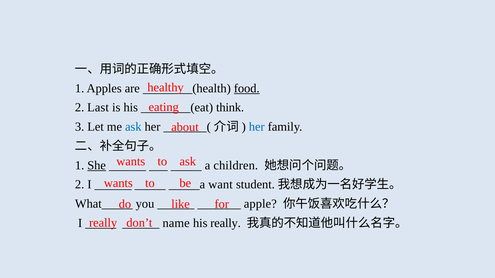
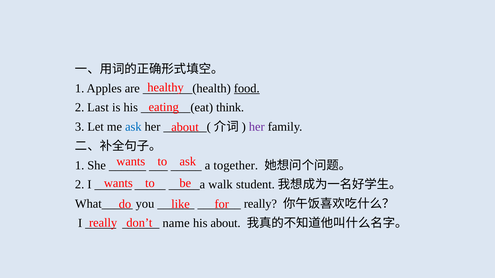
her colour: blue -> purple (257, 127)
She underline: present -> none (97, 166)
children: children -> together (236, 166)
want: want -> walk (220, 185)
apple: apple -> really (260, 204)
his really: really -> about (226, 223)
